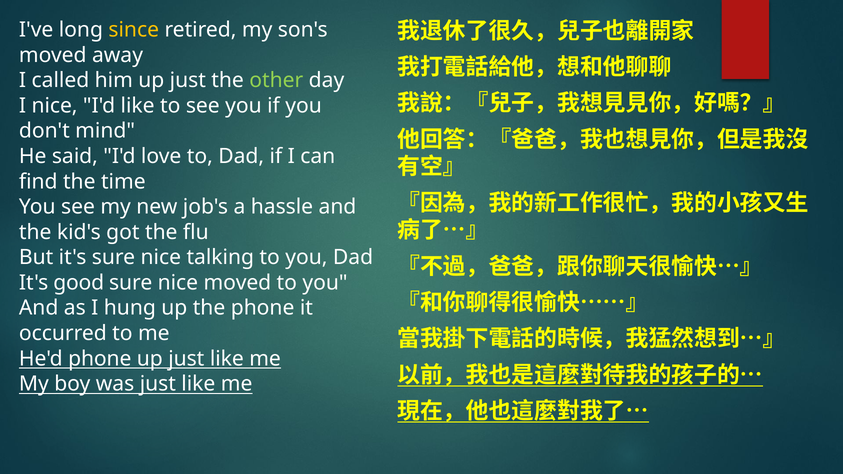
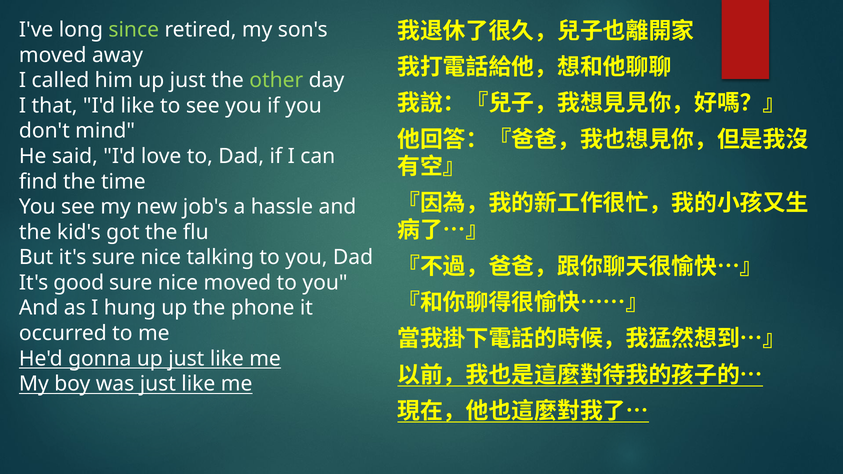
since colour: yellow -> light green (134, 30)
I nice: nice -> that (54, 106)
He'd phone: phone -> gonna (100, 359)
